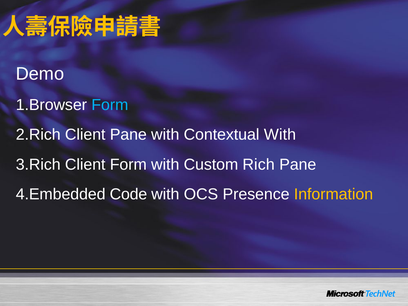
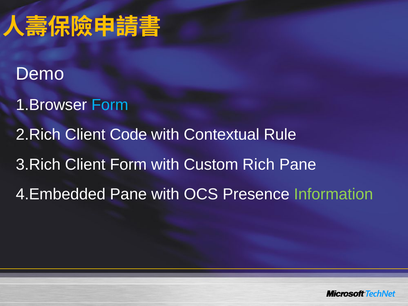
Client Pane: Pane -> Code (128, 135)
Contextual With: With -> Rule (280, 135)
Code: Code -> Pane (128, 194)
Information colour: yellow -> light green (333, 194)
